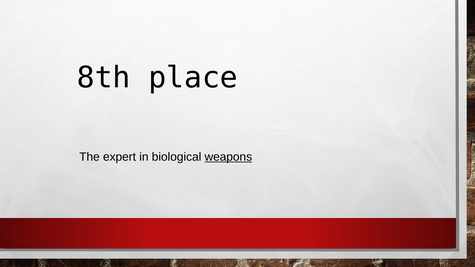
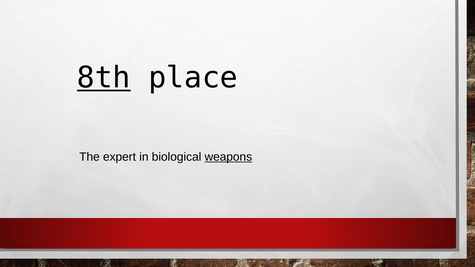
8th underline: none -> present (104, 78)
